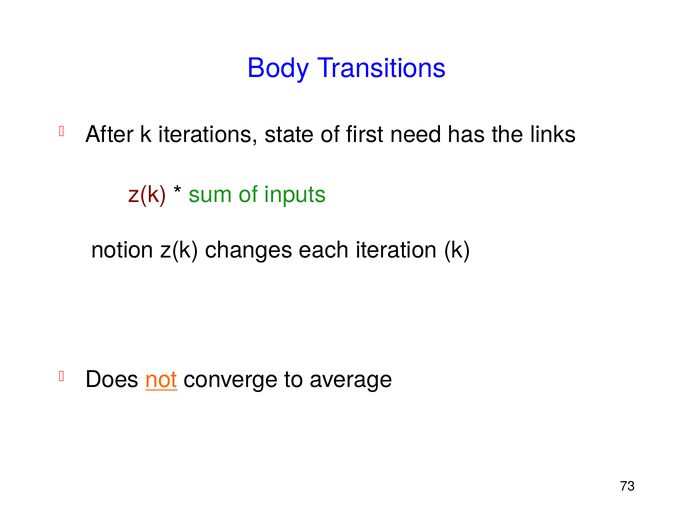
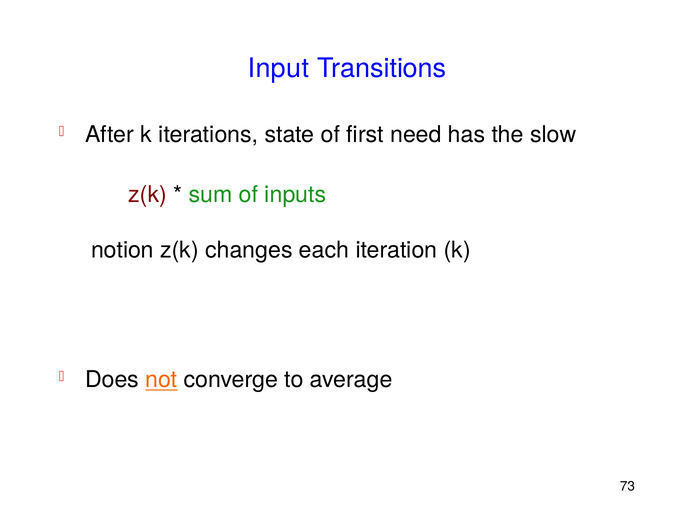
Body: Body -> Input (278, 68)
links: links -> slow (553, 135)
